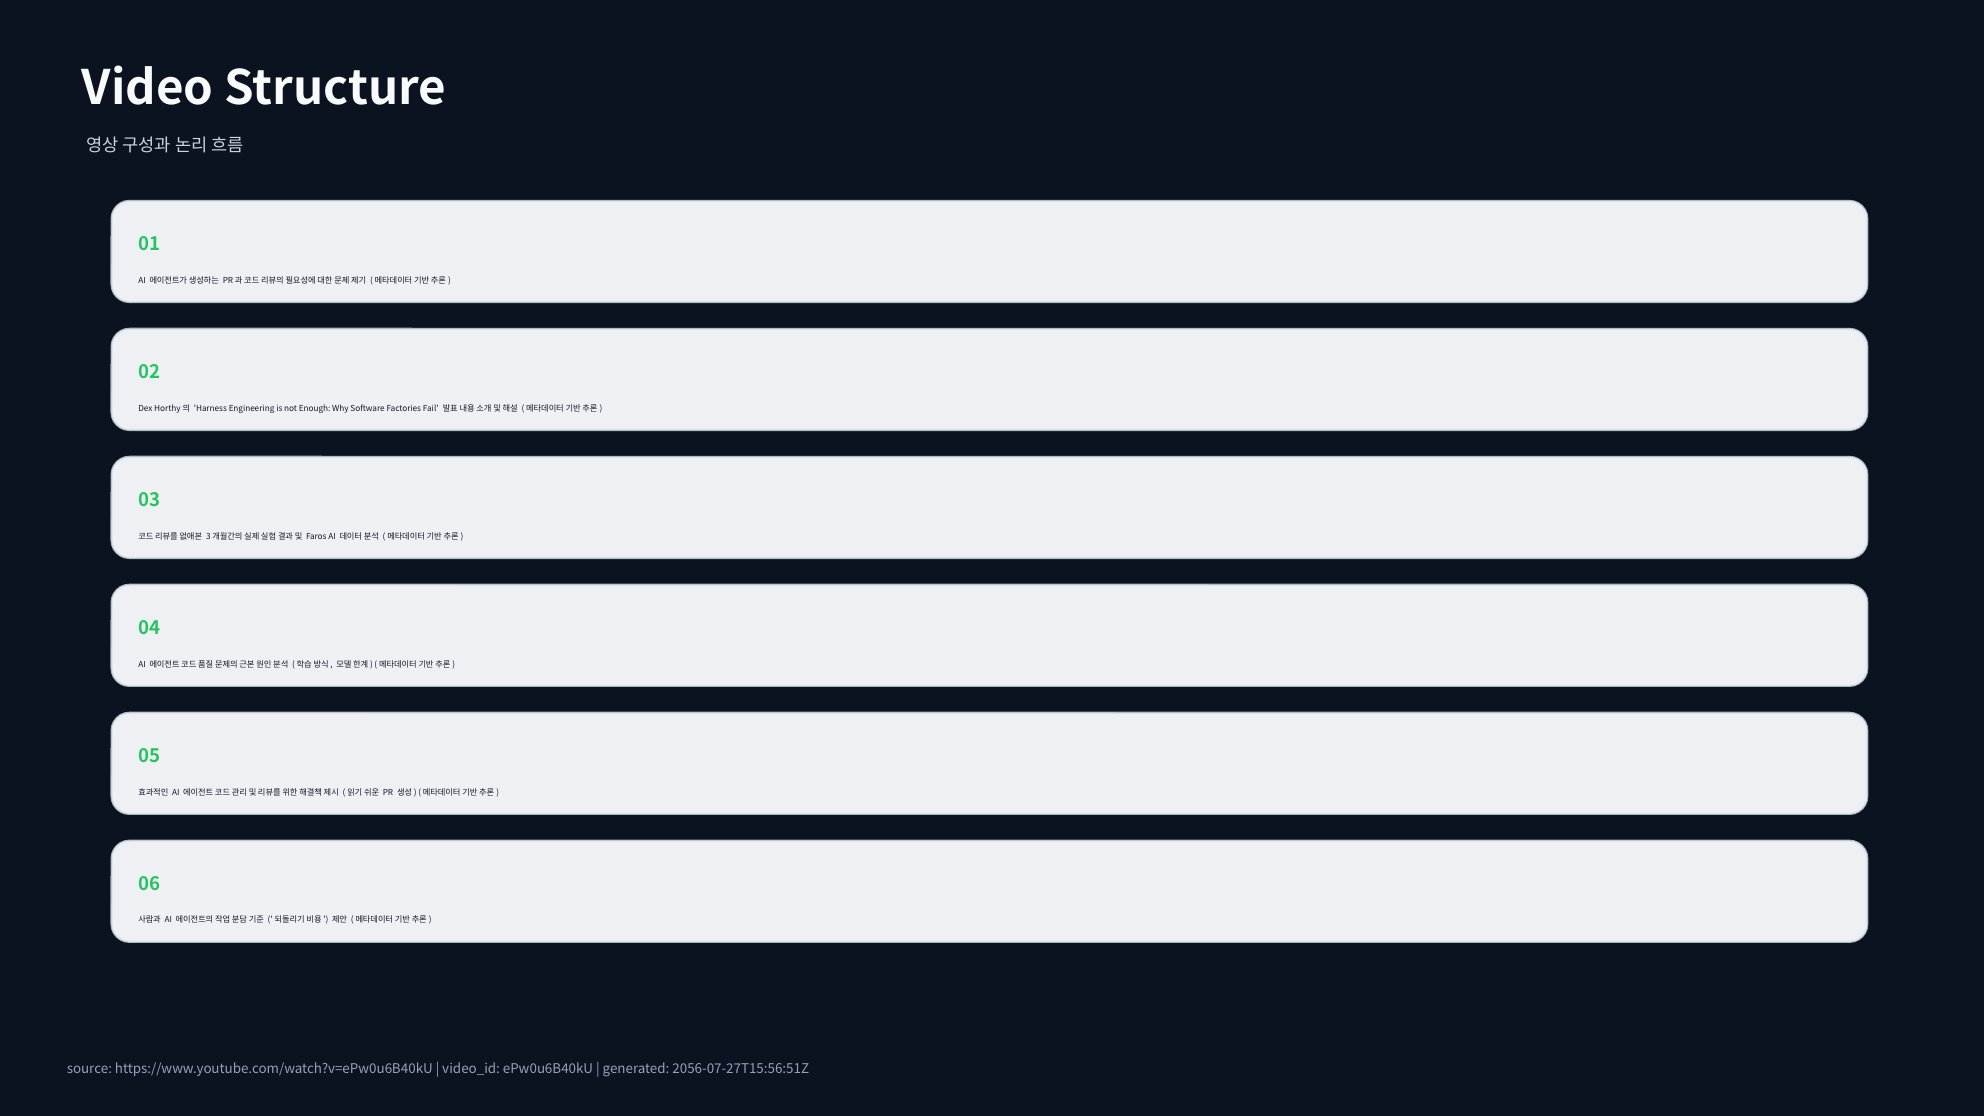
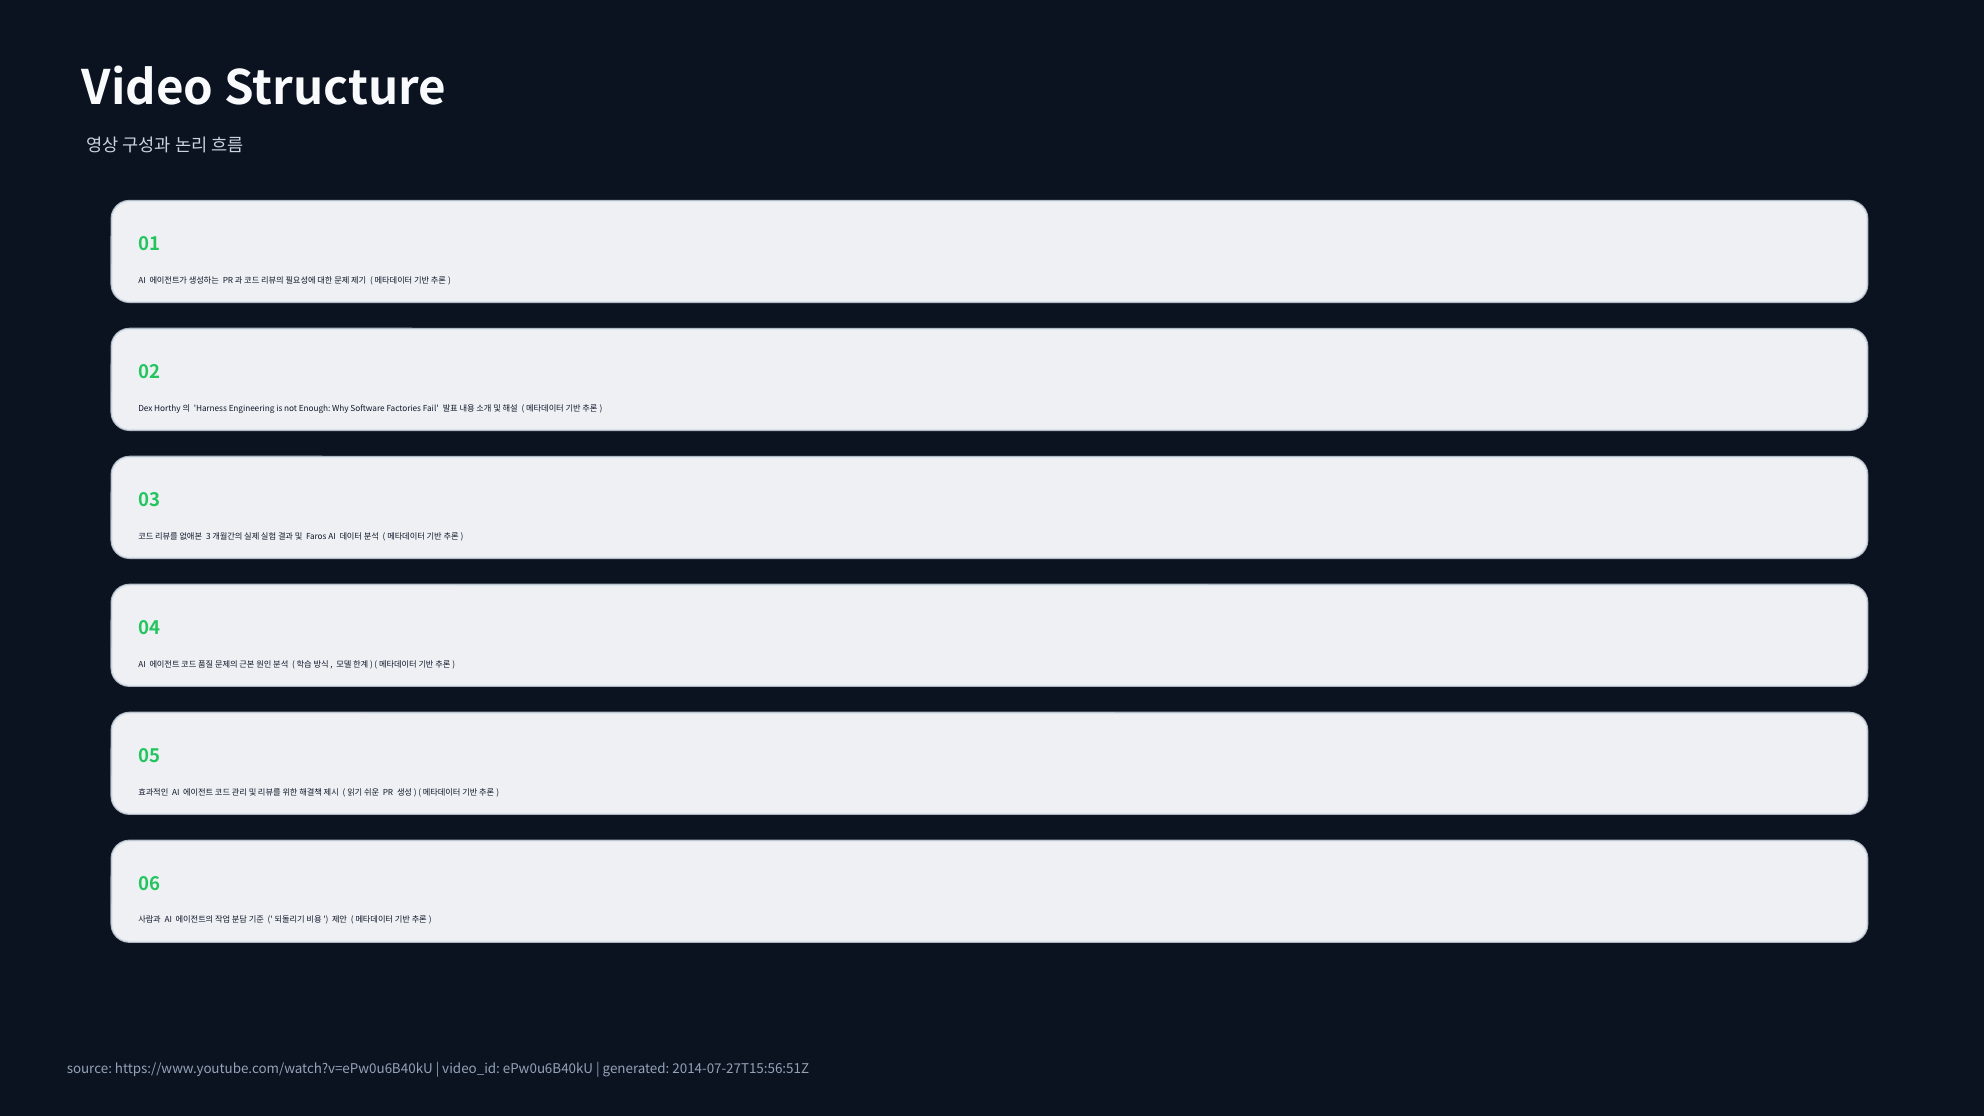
2056-07-27T15:56:51Z: 2056-07-27T15:56:51Z -> 2014-07-27T15:56:51Z (741, 1069)
